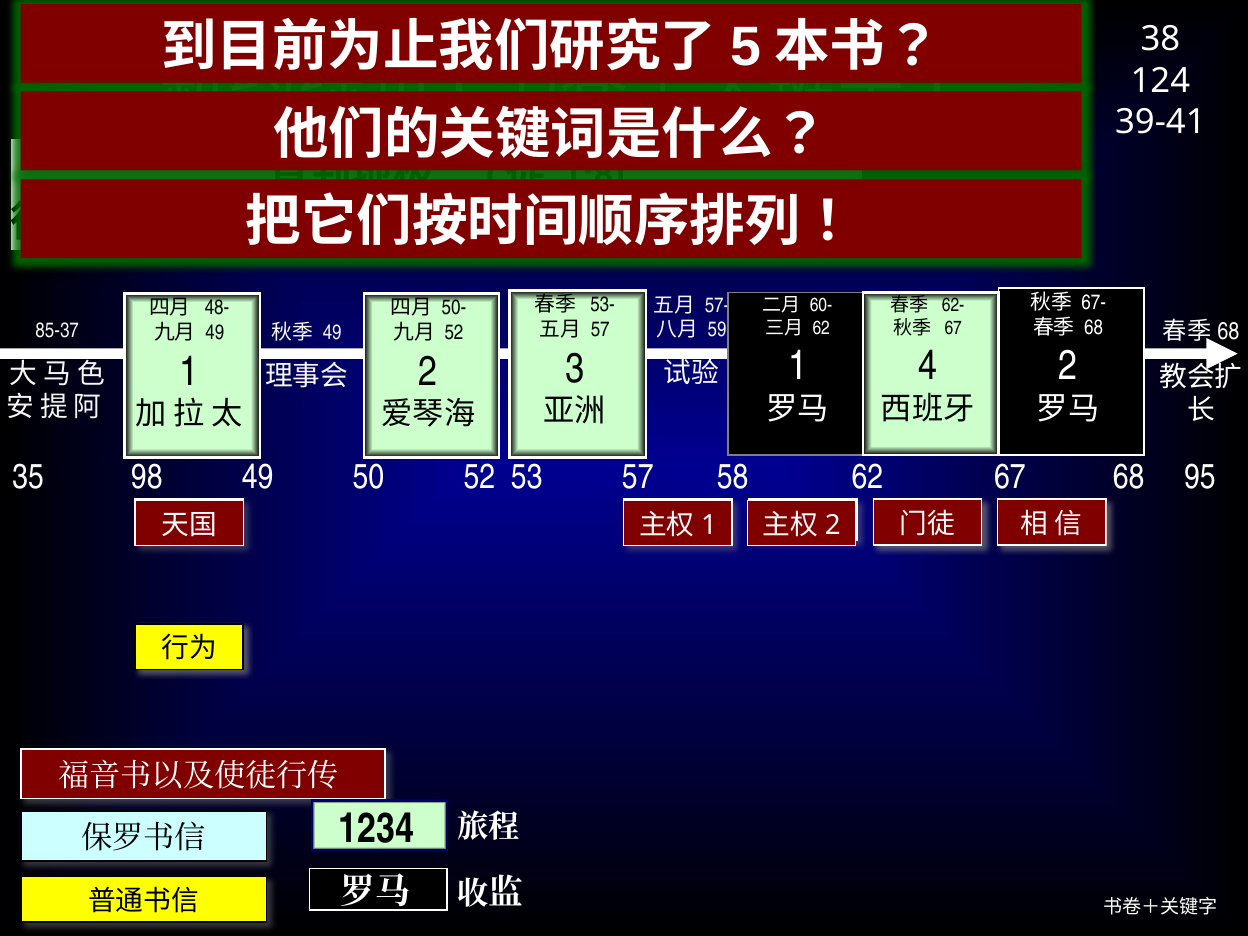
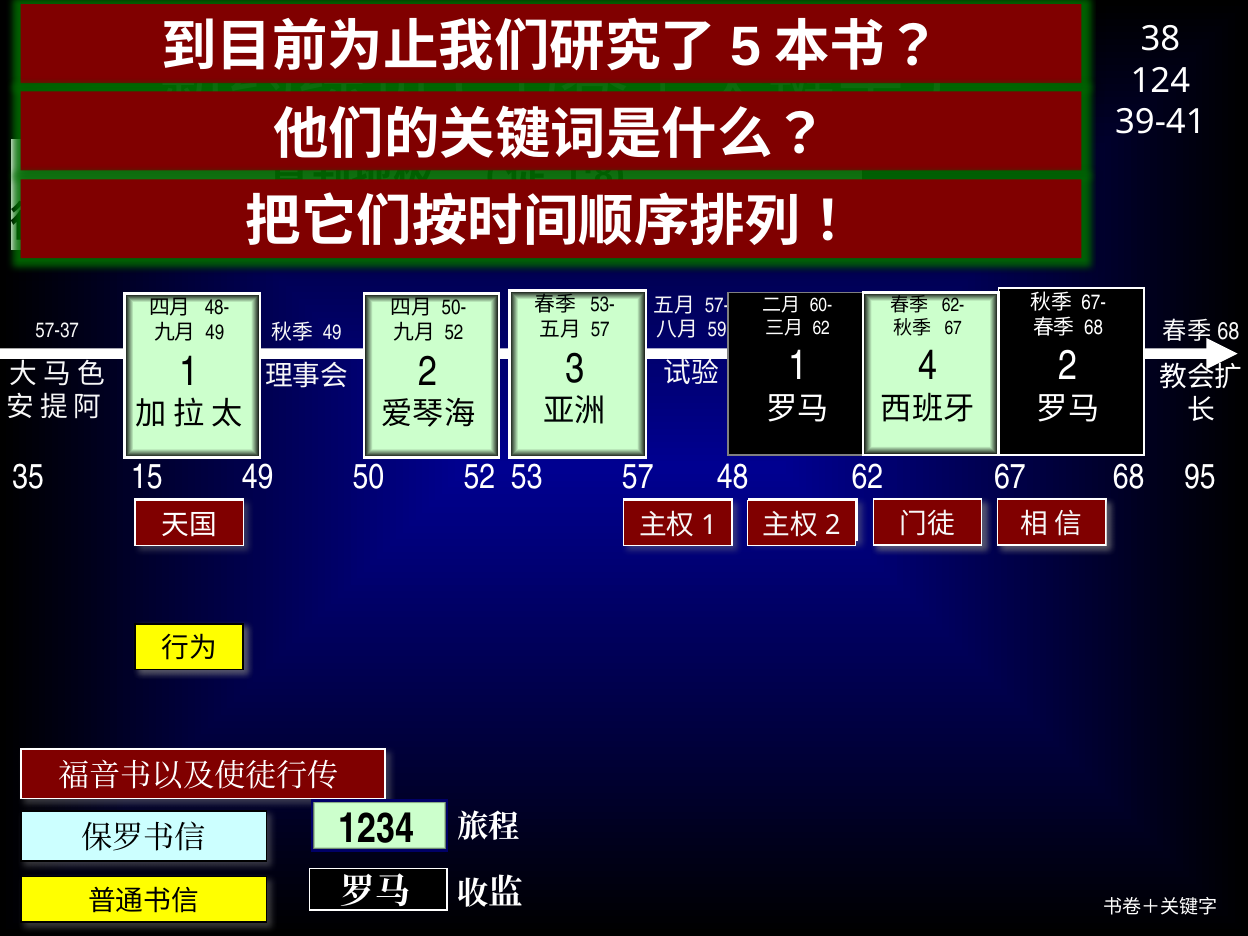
85-37: 85-37 -> 57-37 (57, 331)
35 98: 98 -> 15 (147, 477)
58: 58 -> 48 (733, 477)
